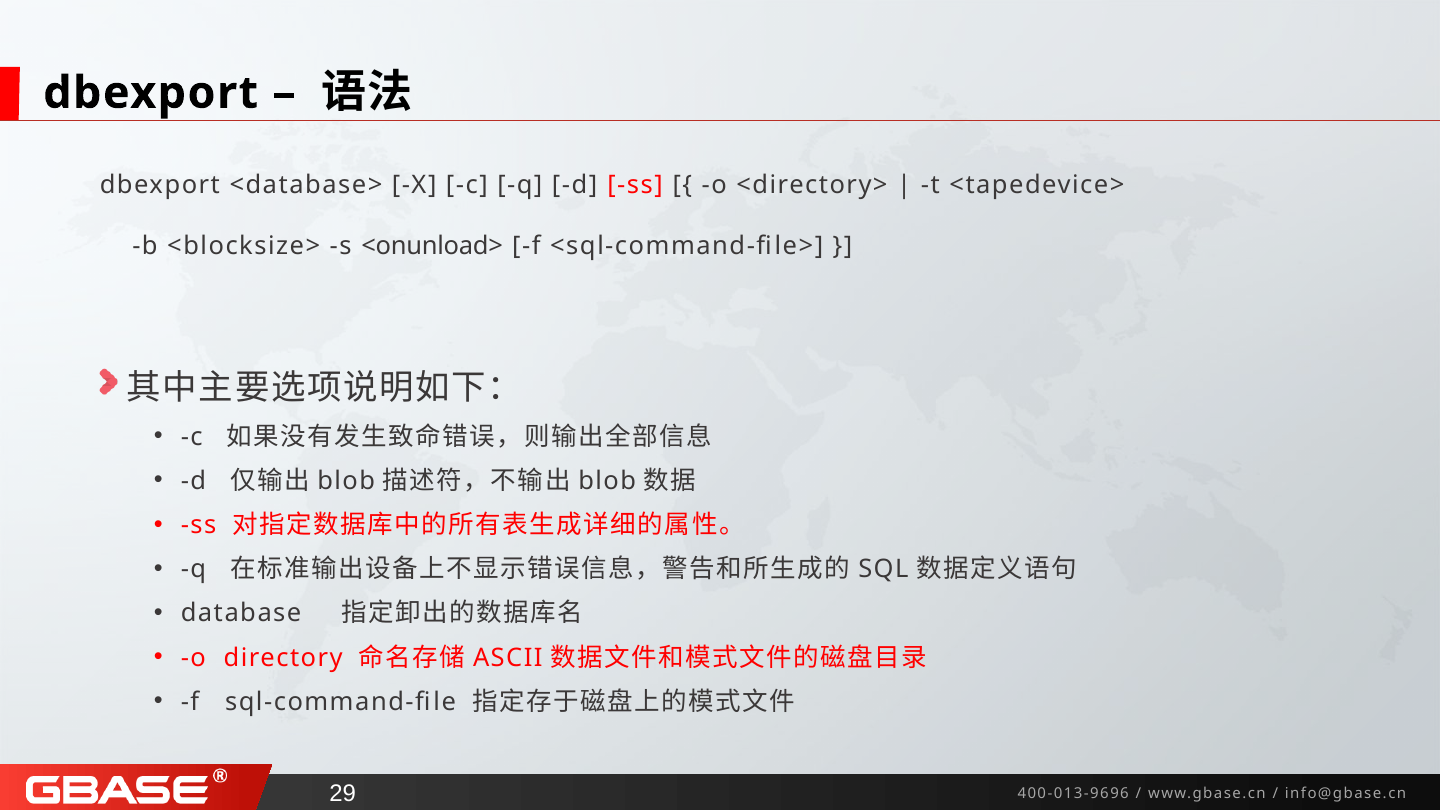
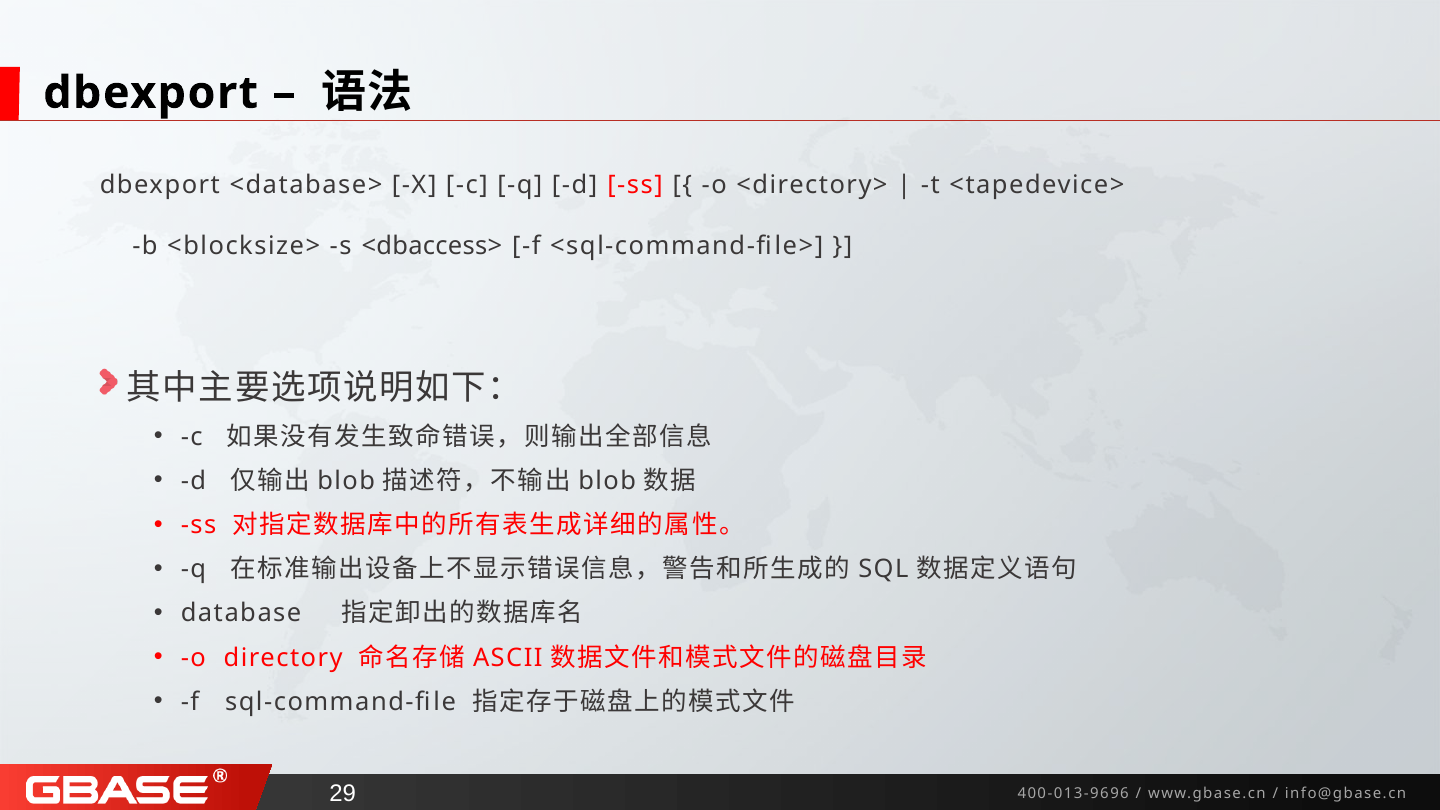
<onunload>: <onunload> -> <dbaccess> (432, 246)
